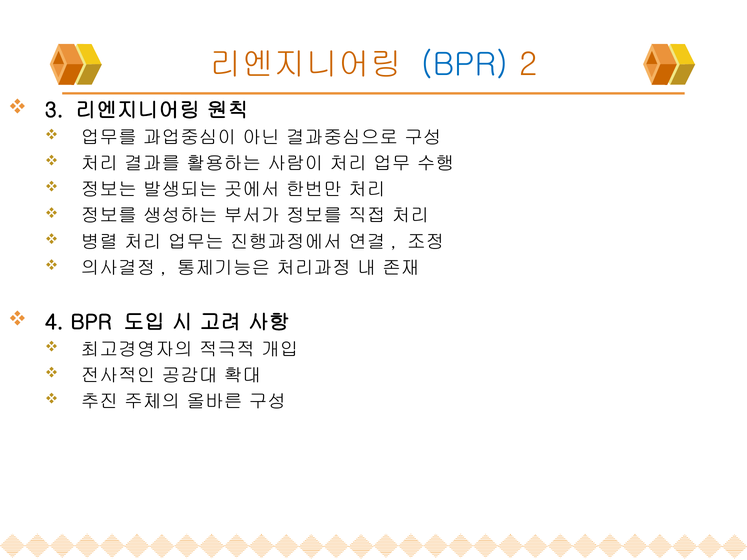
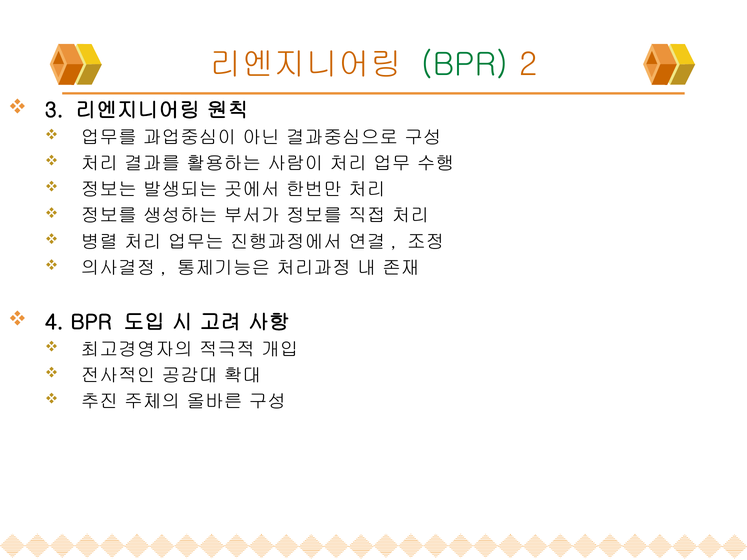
BPR colour: blue -> green (464, 65)
